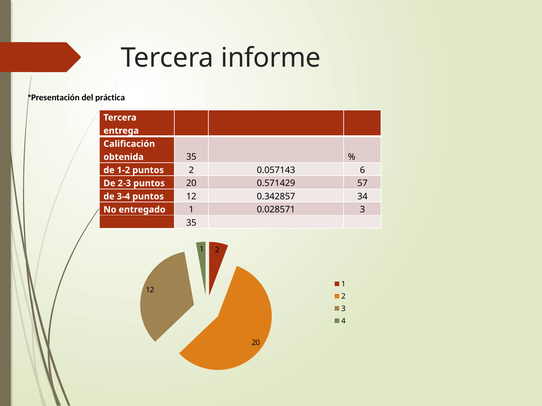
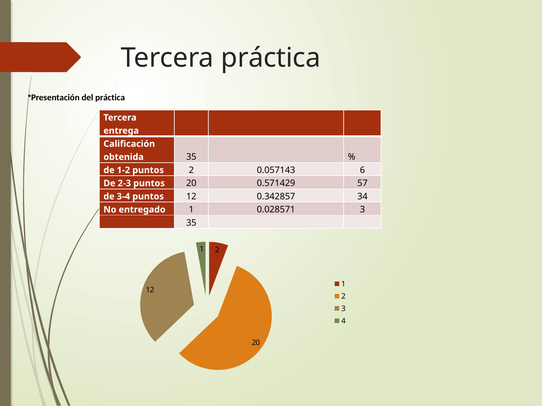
Tercera informe: informe -> práctica (271, 58)
